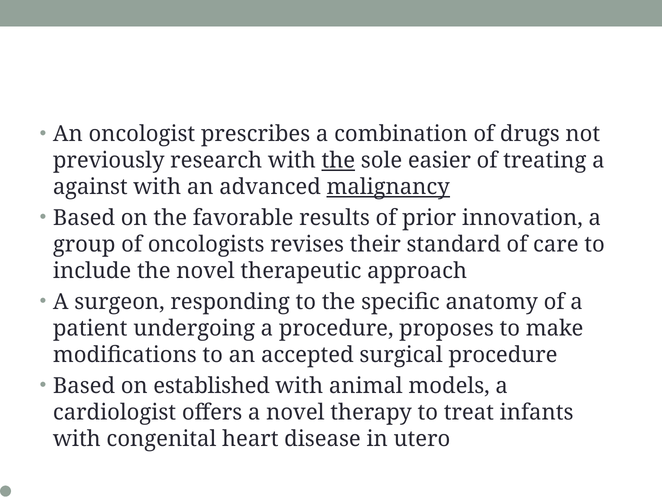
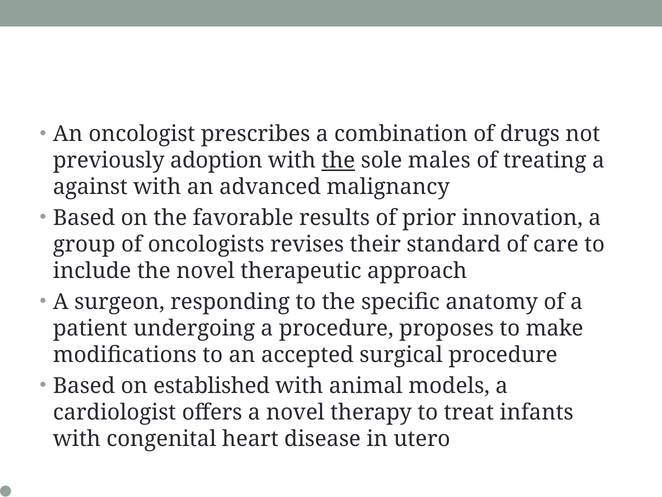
research: research -> adoption (216, 160)
easier: easier -> males (439, 160)
malignancy underline: present -> none (388, 187)
